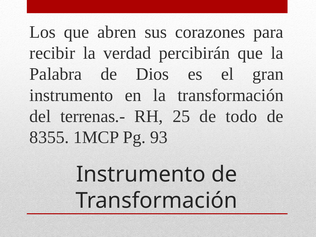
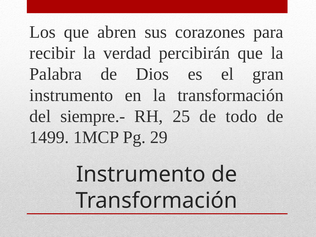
terrenas.-: terrenas.- -> siempre.- (93, 116)
8355: 8355 -> 1499 (49, 137)
93: 93 -> 29 (159, 137)
